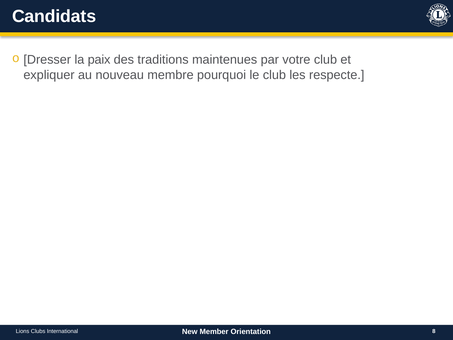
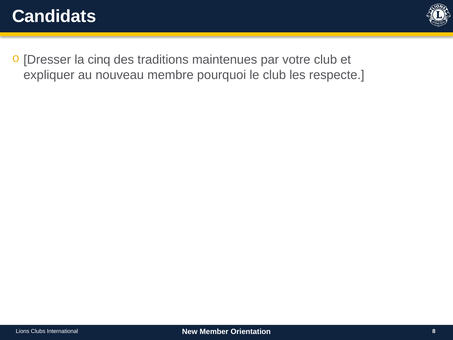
paix: paix -> cinq (99, 60)
